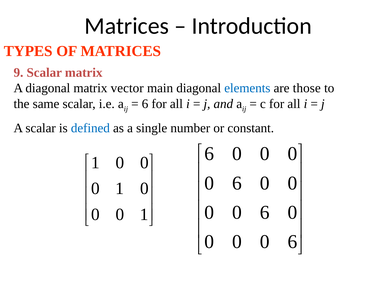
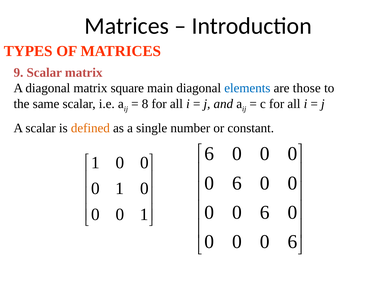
vector: vector -> square (127, 88)
6: 6 -> 8 (145, 104)
defined colour: blue -> orange (90, 128)
